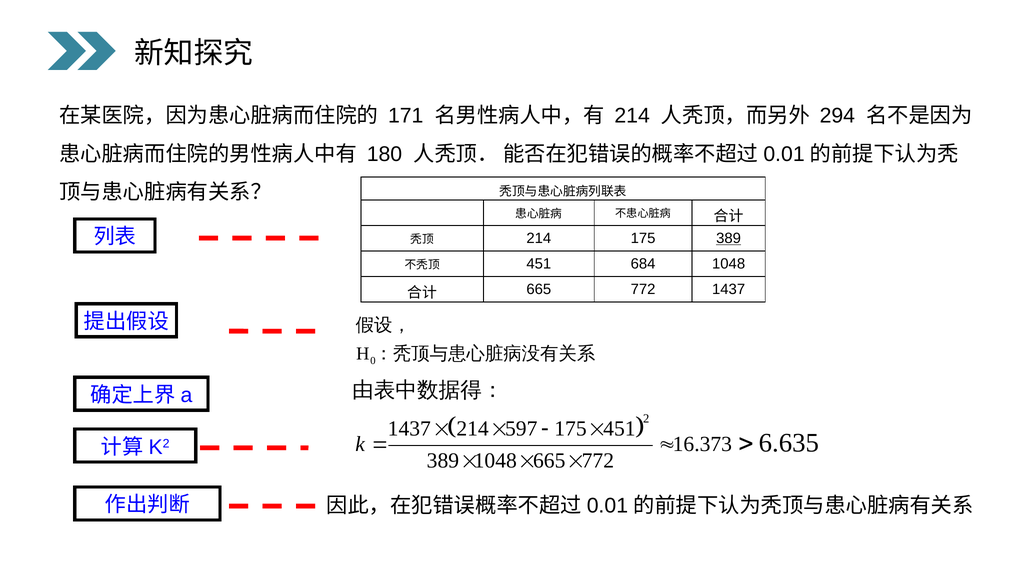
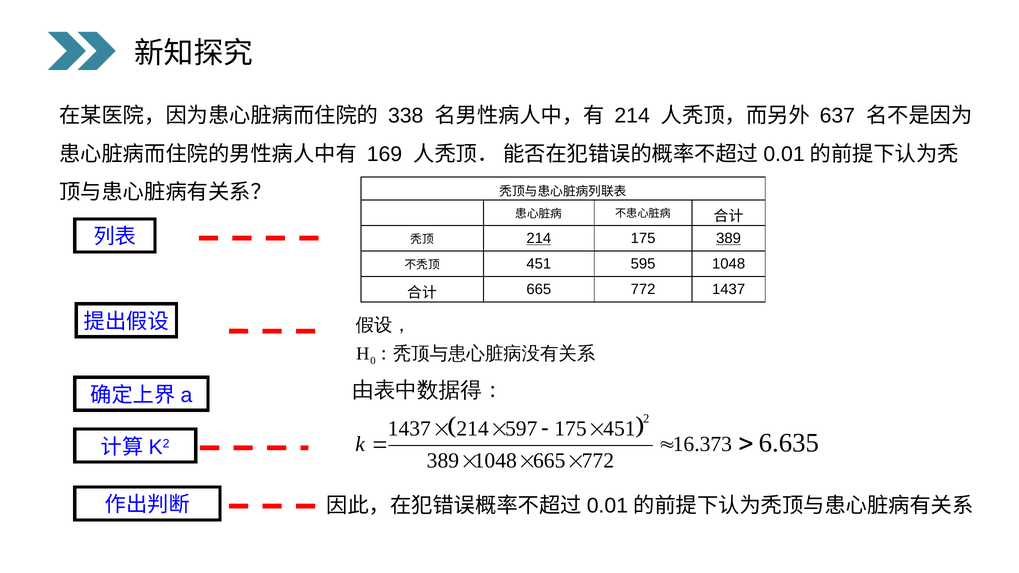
171: 171 -> 338 (406, 116)
294: 294 -> 637 (837, 116)
180: 180 -> 169 (384, 154)
214 underline: none -> present (539, 238)
684: 684 -> 595 (643, 264)
